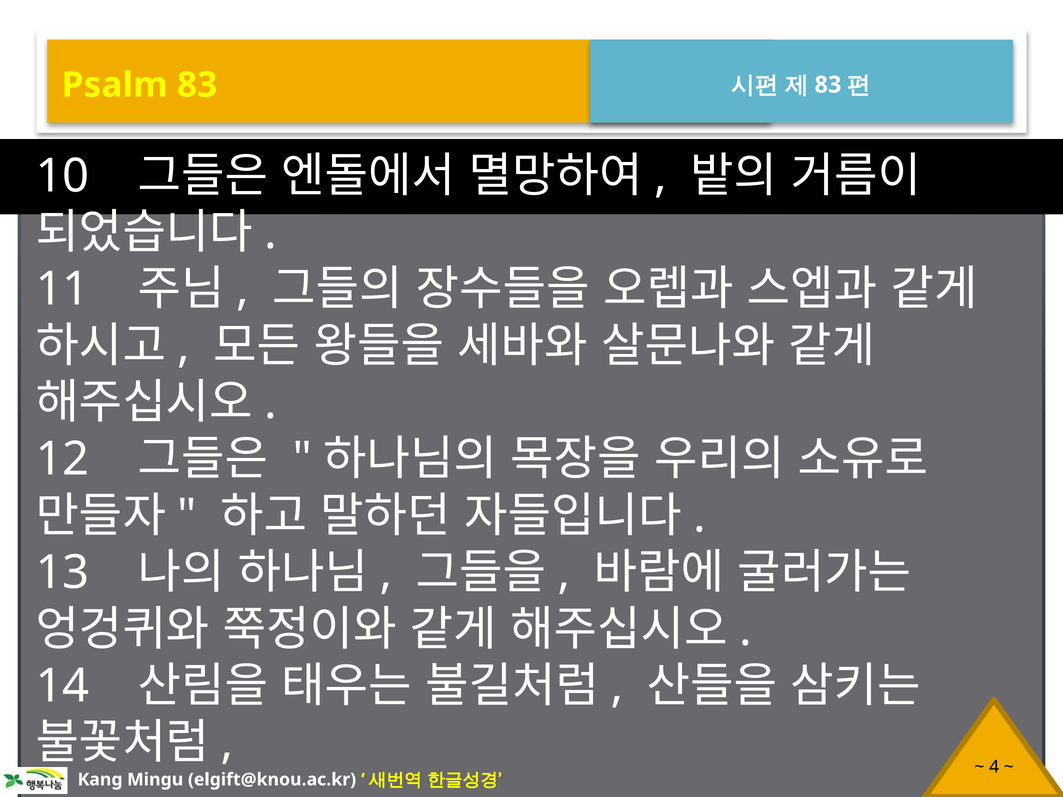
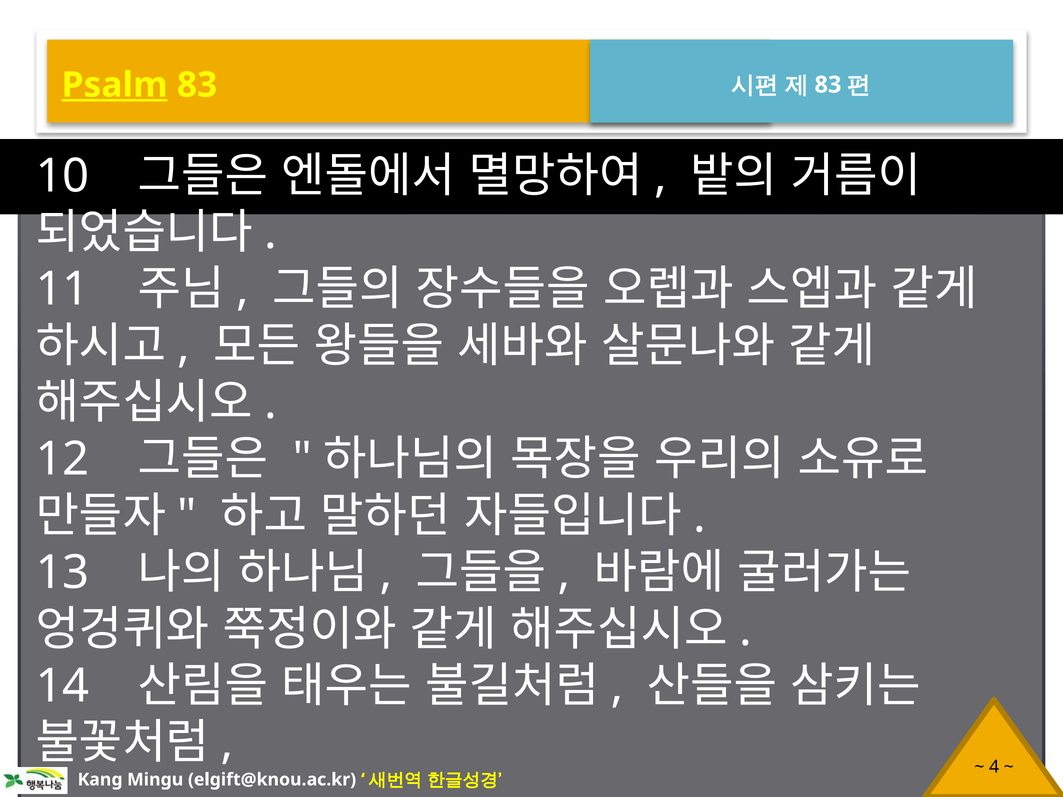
Psalm underline: none -> present (115, 85)
